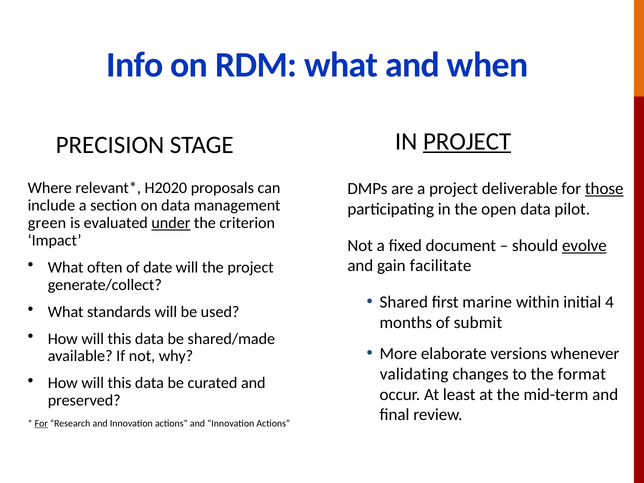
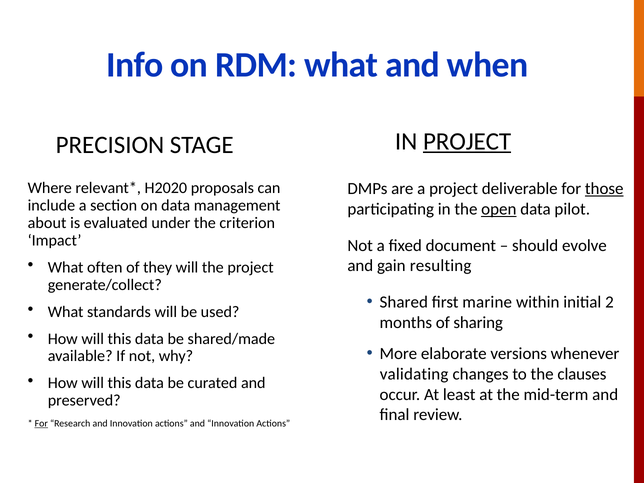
open underline: none -> present (499, 209)
green: green -> about (47, 223)
under underline: present -> none (171, 223)
evolve underline: present -> none (584, 245)
date: date -> they (158, 267)
facilitate: facilitate -> resulting (441, 266)
4: 4 -> 2 (609, 302)
submit: submit -> sharing (478, 323)
format: format -> clauses (582, 374)
